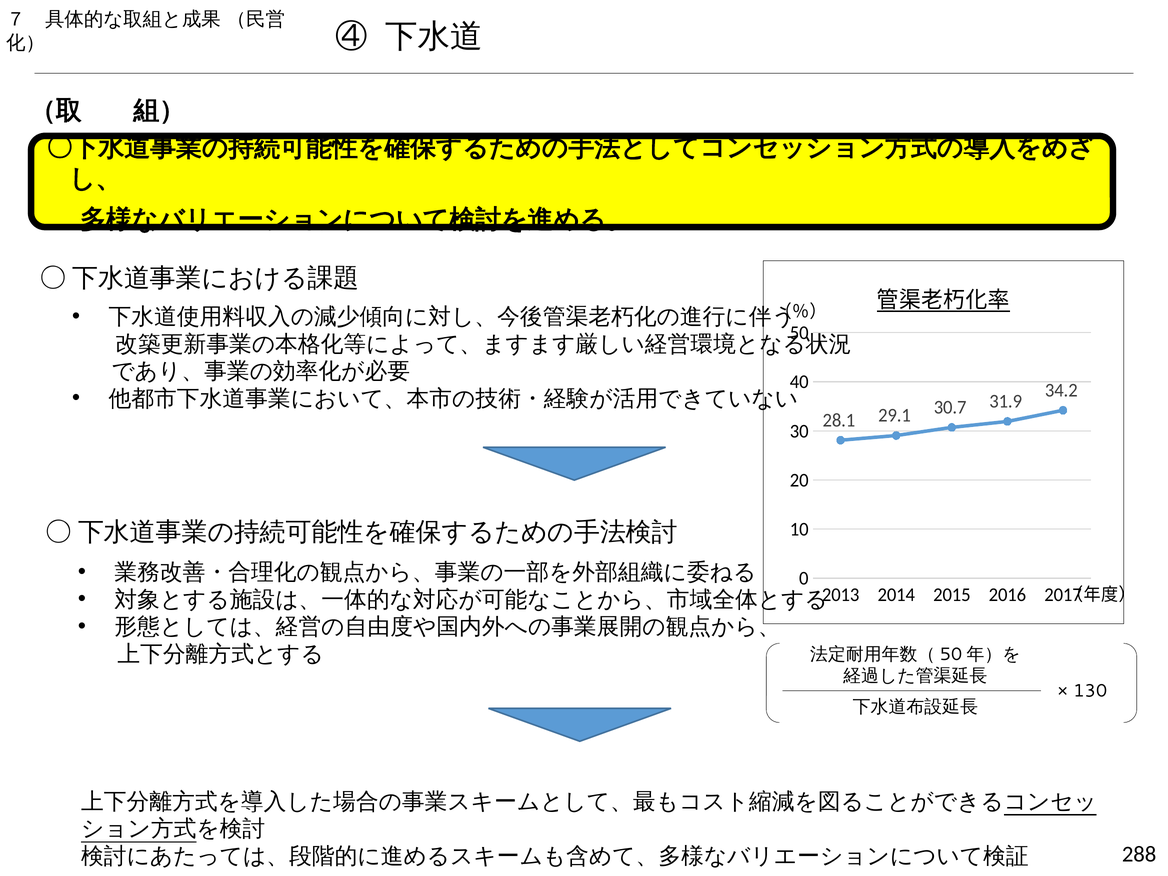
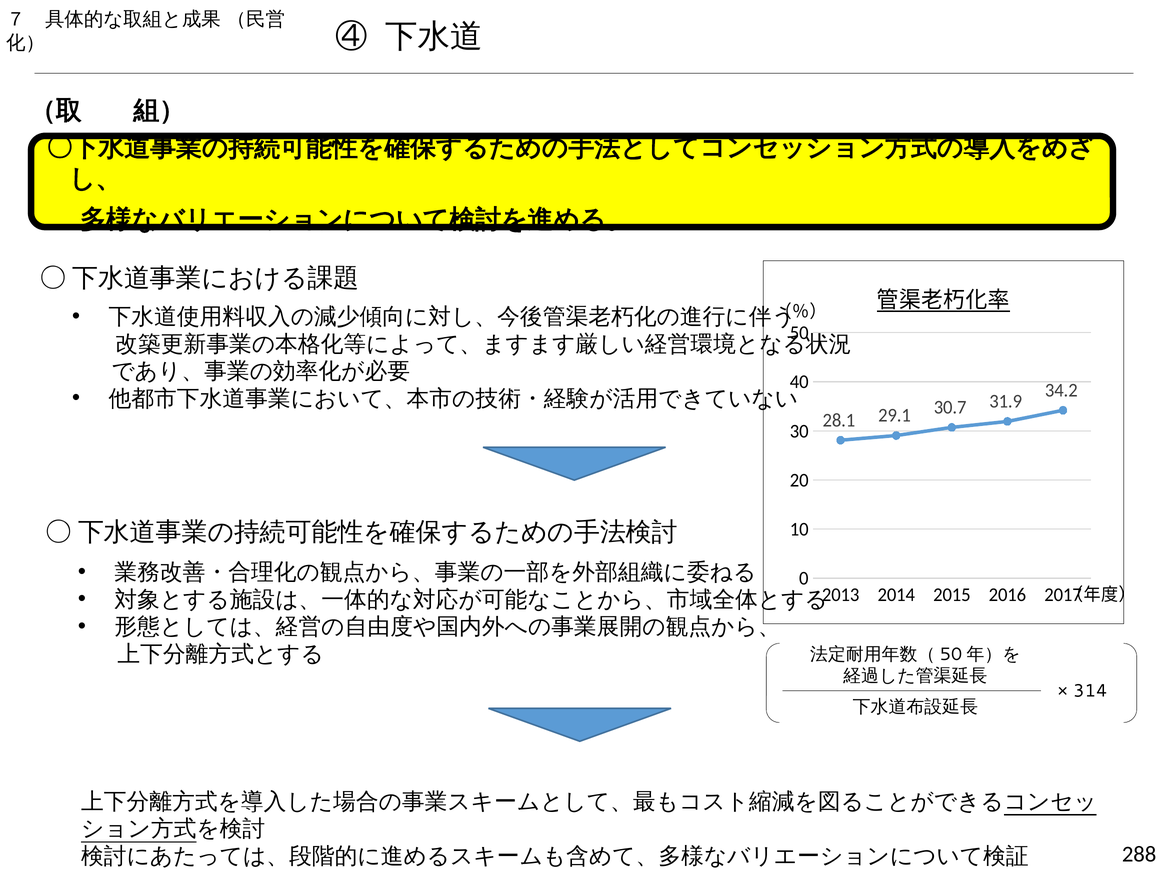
130: 130 -> 314 (1090, 691)
